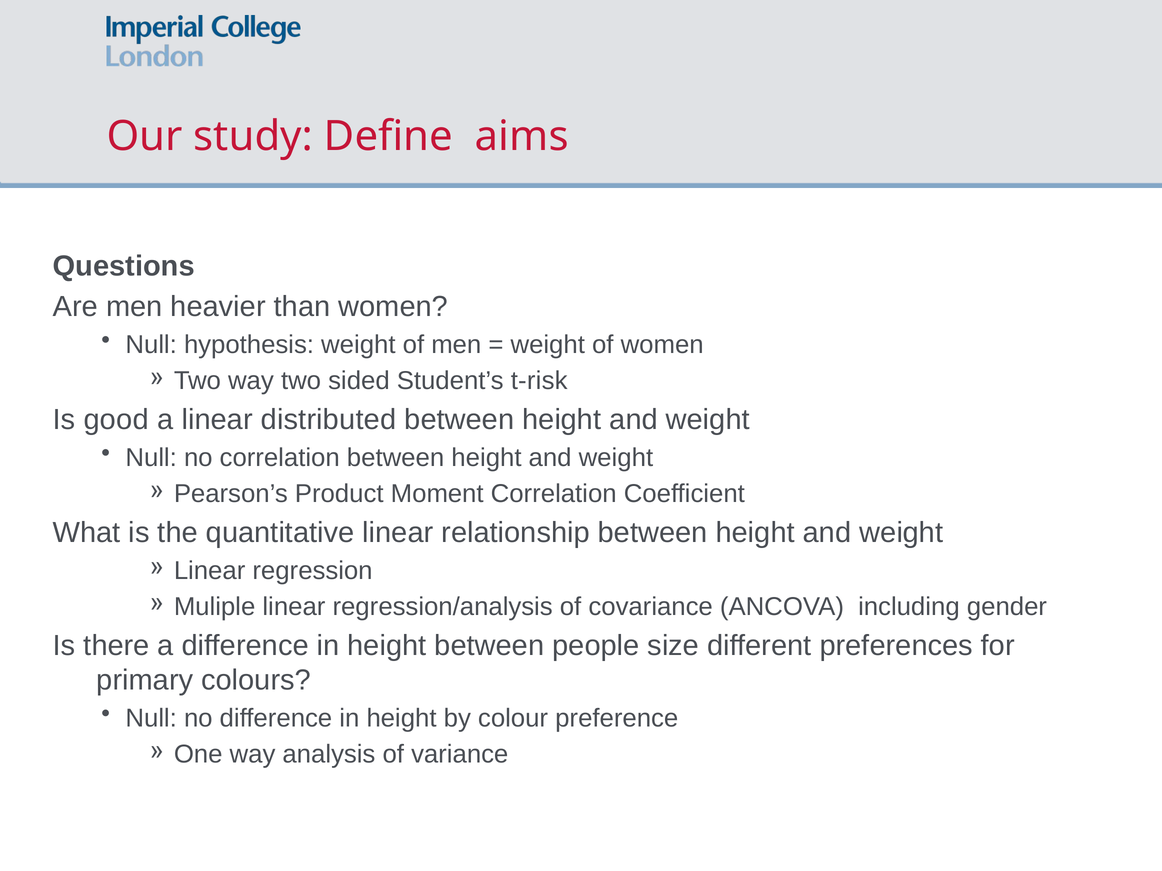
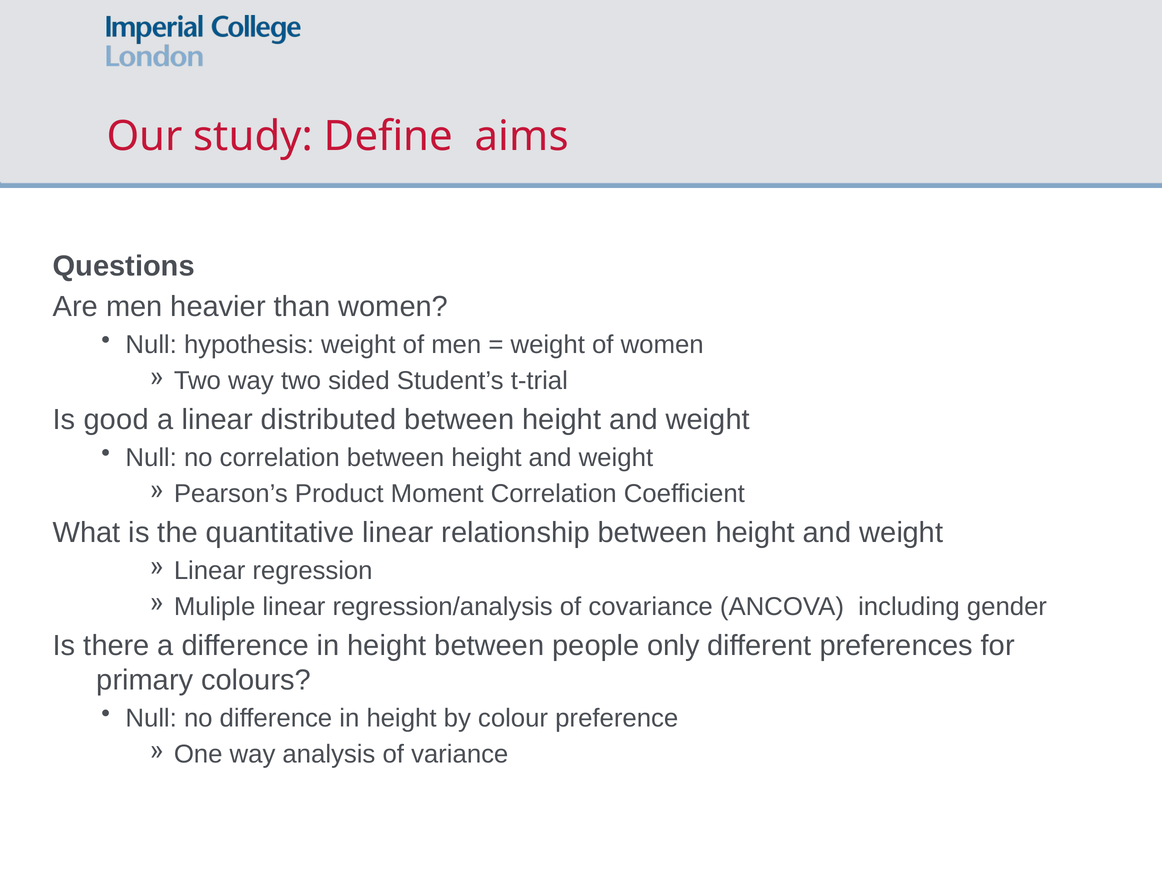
t-risk: t-risk -> t-trial (539, 381)
size: size -> only (673, 646)
